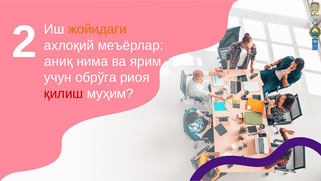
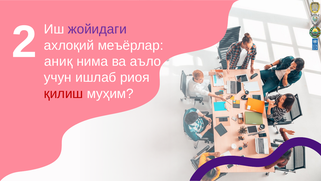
жойидаги colour: orange -> purple (97, 29)
ярим: ярим -> аъло (145, 61)
обрўга: обрўга -> ишлаб (96, 77)
